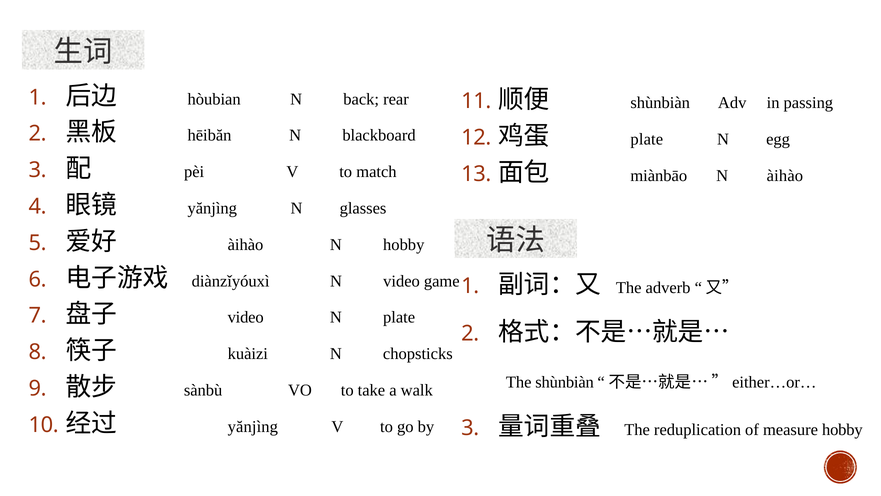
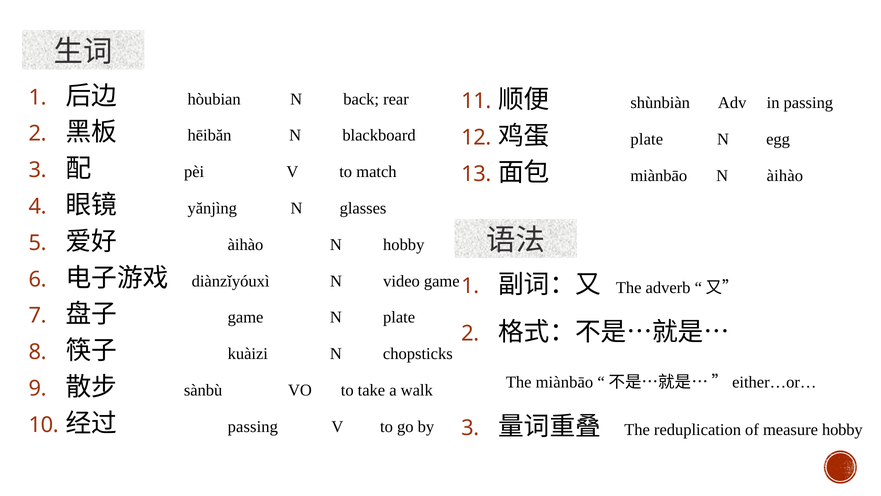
video: video -> game (246, 317)
The shùnbiàn: shùnbiàn -> miànbāo (564, 382)
yănjìng: yănjìng -> passing (253, 426)
